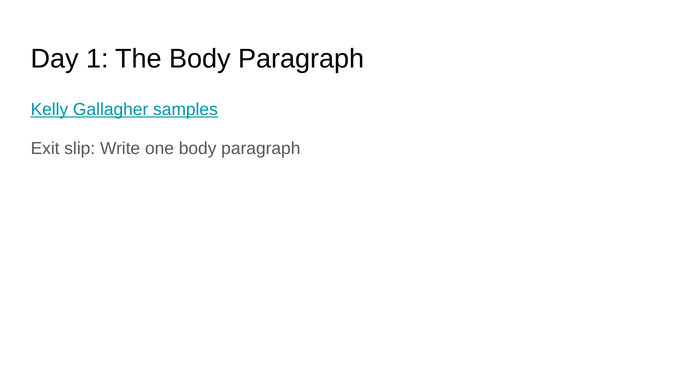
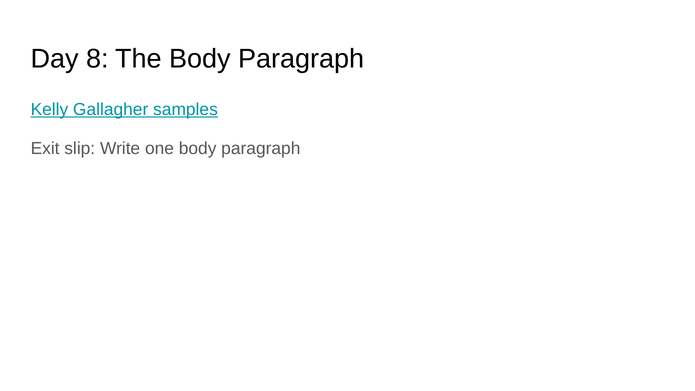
1: 1 -> 8 (97, 59)
